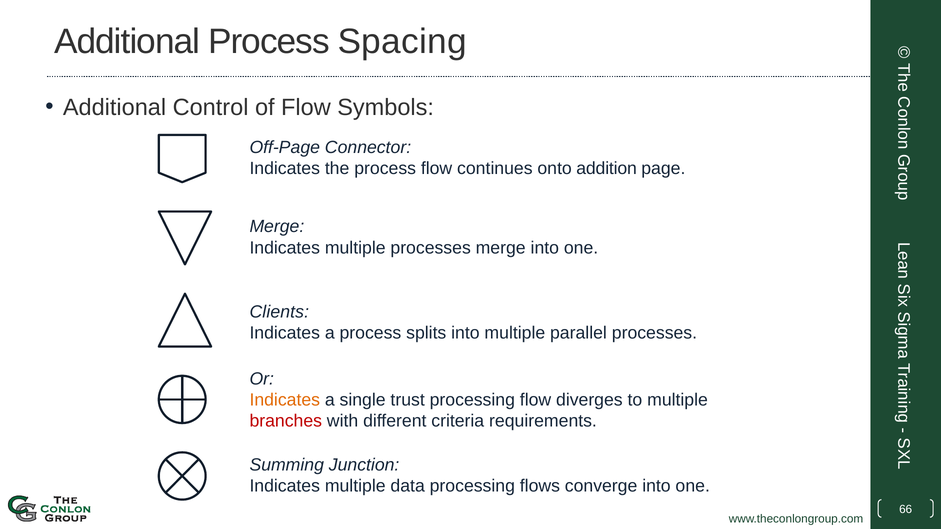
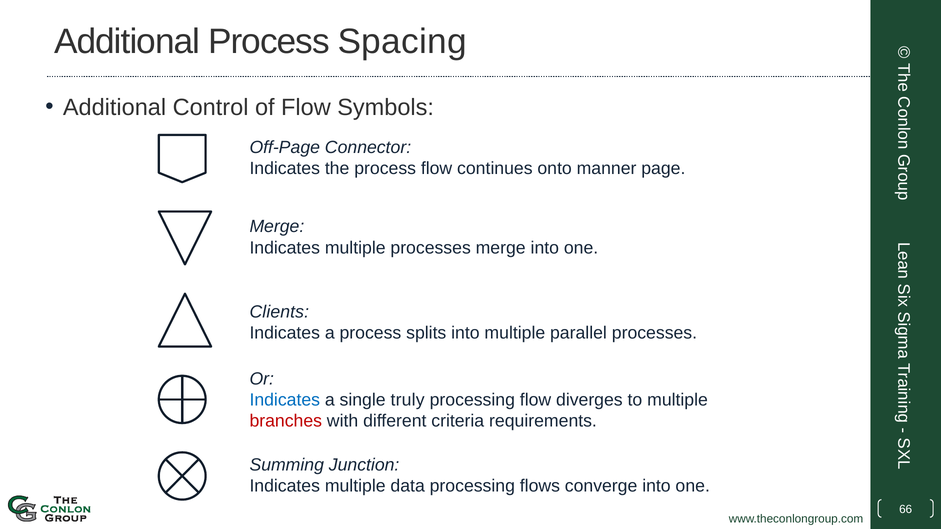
addition: addition -> manner (607, 169)
Indicates colour: orange -> blue (285, 400)
trust: trust -> truly (408, 400)
